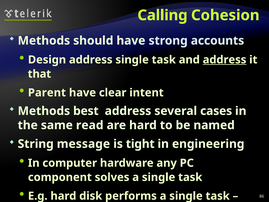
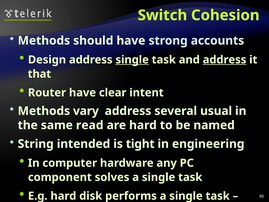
Calling: Calling -> Switch (162, 15)
single underline: none -> present (132, 60)
Parent: Parent -> Router (47, 93)
best: best -> vary (86, 111)
cases: cases -> usual (216, 111)
message: message -> intended (83, 144)
